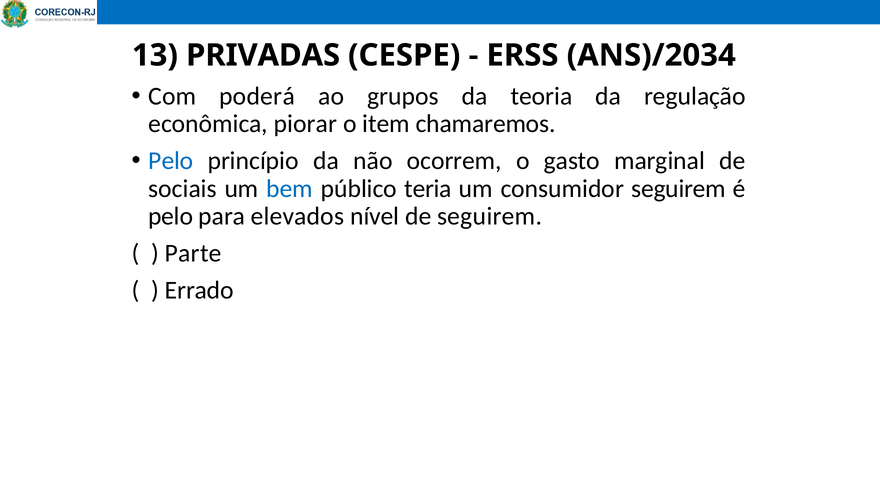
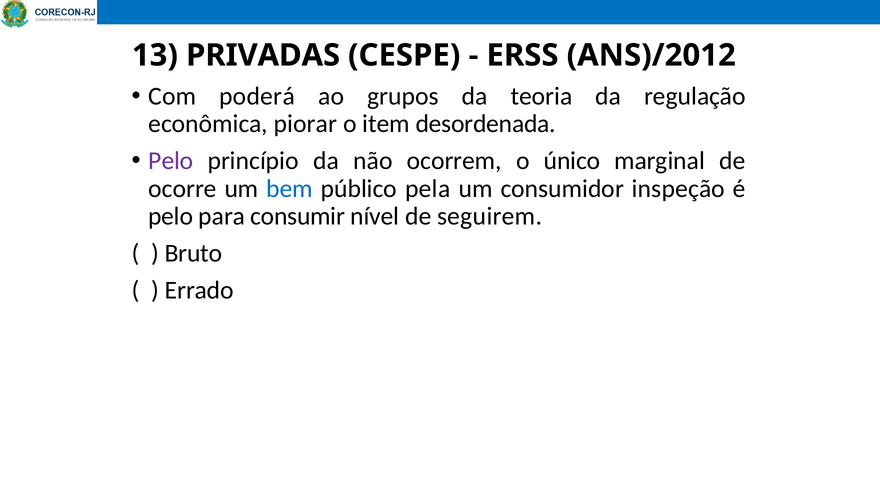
ANS)/2034: ANS)/2034 -> ANS)/2012 (651, 55)
chamaremos: chamaremos -> desordenada (486, 124)
Pelo colour: blue -> purple (171, 161)
gasto: gasto -> único (572, 161)
sociais: sociais -> ocorre (183, 189)
teria: teria -> pela (428, 189)
consumidor seguirem: seguirem -> inspeção (678, 189)
elevados: elevados -> consumir (298, 216)
Parte: Parte -> Bruto (193, 253)
